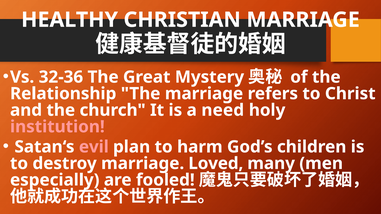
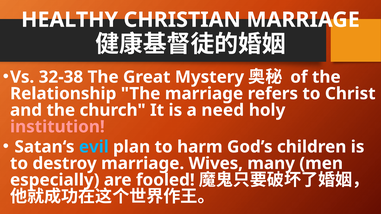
32-36: 32-36 -> 32-38 (61, 77)
evil colour: pink -> light blue (94, 147)
Loved: Loved -> Wives (216, 164)
